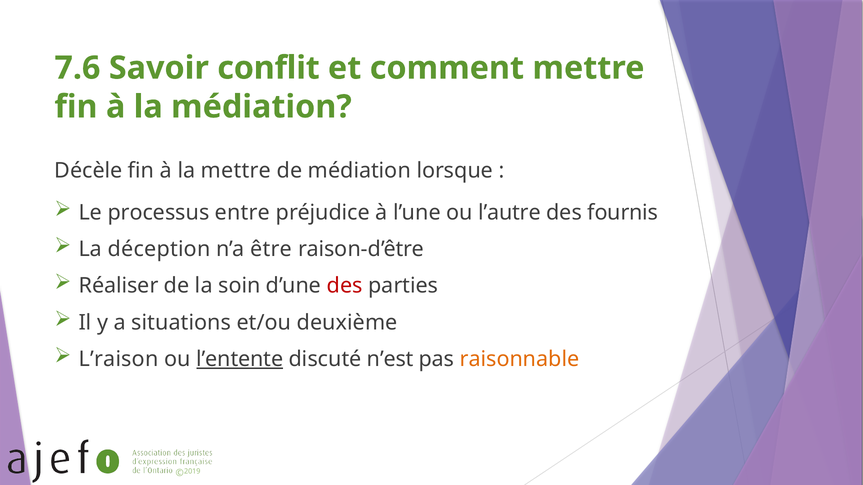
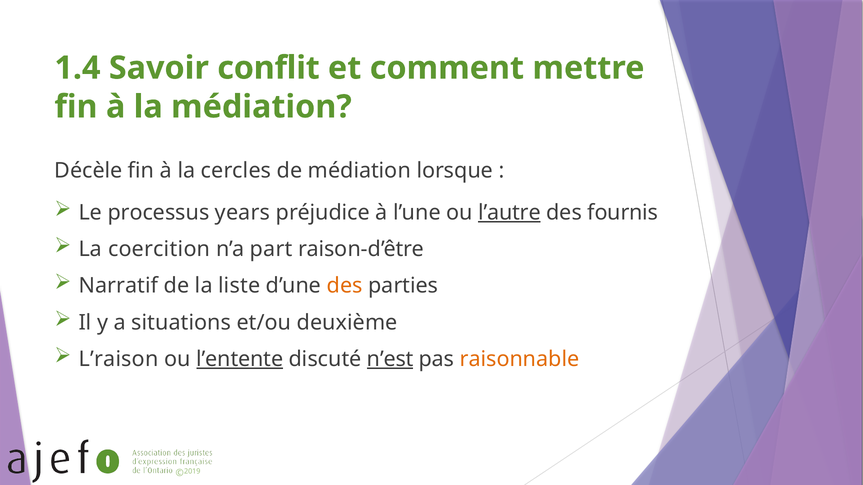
7.6: 7.6 -> 1.4 (77, 68)
la mettre: mettre -> cercles (236, 171)
entre: entre -> years (242, 213)
l’autre underline: none -> present (510, 213)
déception: déception -> coercition (159, 249)
être: être -> part (271, 249)
Réaliser: Réaliser -> Narratif (119, 286)
soin: soin -> liste (239, 286)
des colour: red -> orange (345, 286)
n’est underline: none -> present (390, 359)
